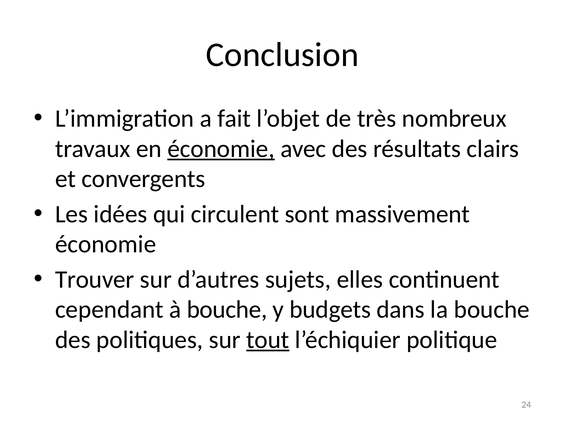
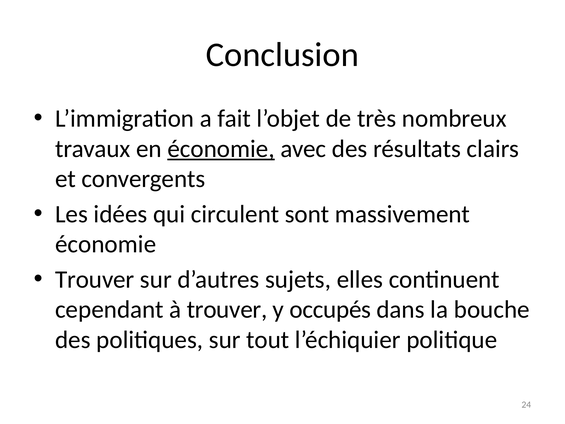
à bouche: bouche -> trouver (227, 309)
budgets: budgets -> occupés (330, 309)
tout underline: present -> none (268, 340)
